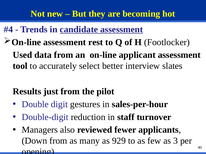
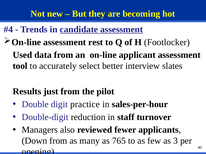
gestures: gestures -> practice (85, 105)
929: 929 -> 765 (119, 141)
